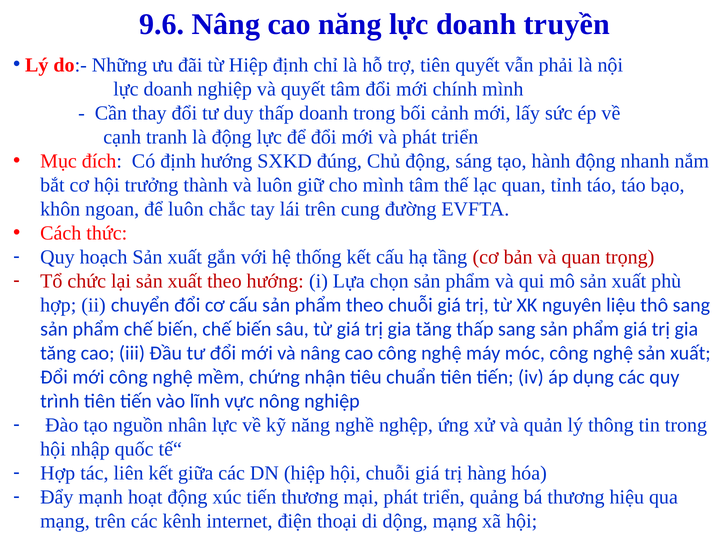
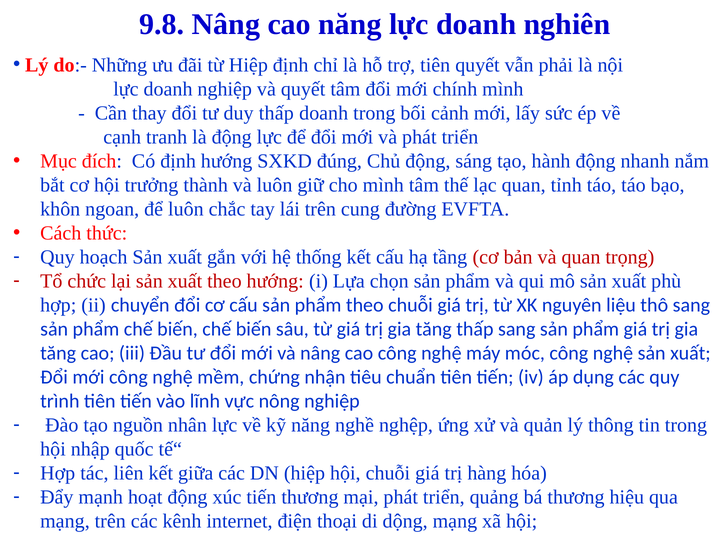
9.6: 9.6 -> 9.8 (162, 24)
truyền: truyền -> nghiên (567, 24)
